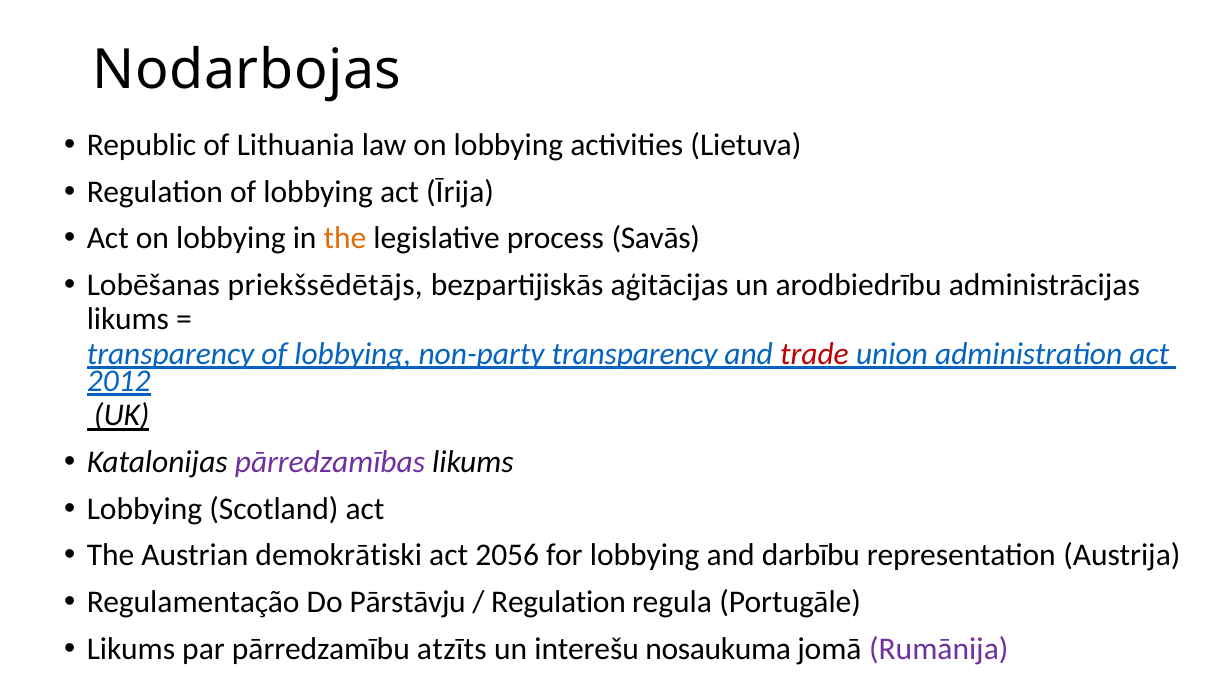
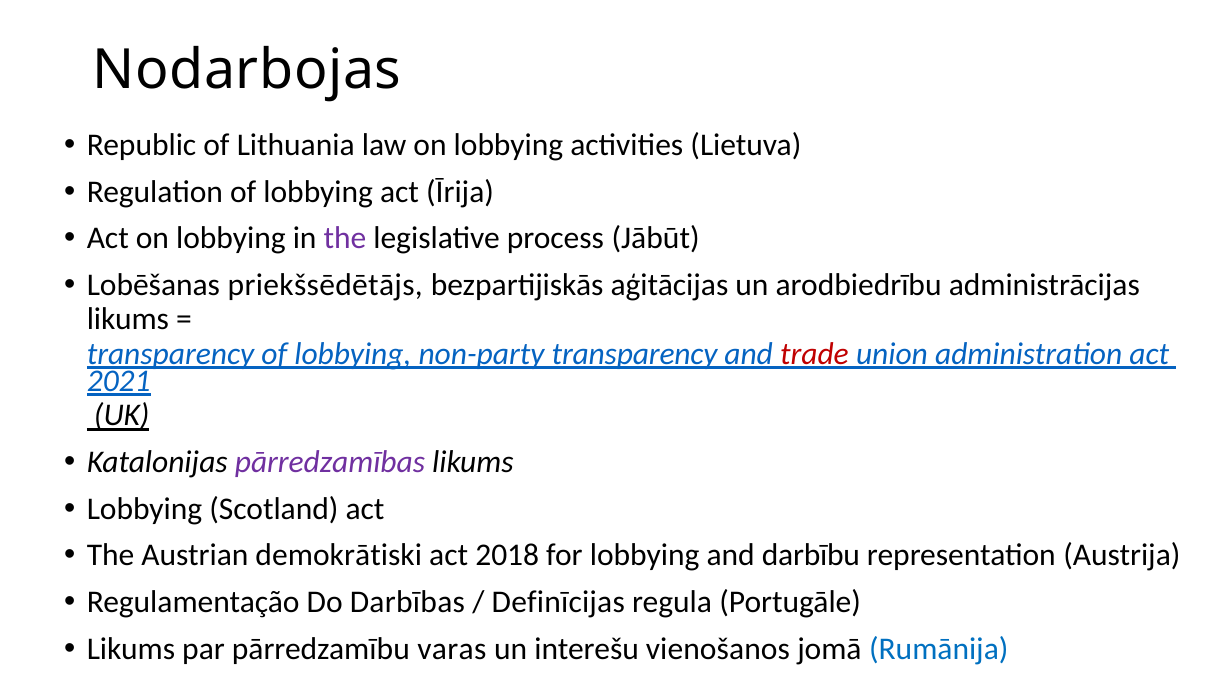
the colour: orange -> purple (345, 239)
Savās: Savās -> Jābūt (656, 239)
2012: 2012 -> 2021 (119, 381)
2056: 2056 -> 2018 (507, 556)
Pārstāvju: Pārstāvju -> Darbības (407, 602)
Regulation: Regulation -> Definīcijas (558, 602)
atzīts: atzīts -> varas (452, 649)
nosaukuma: nosaukuma -> vienošanos (718, 649)
Rumānija colour: purple -> blue (939, 649)
